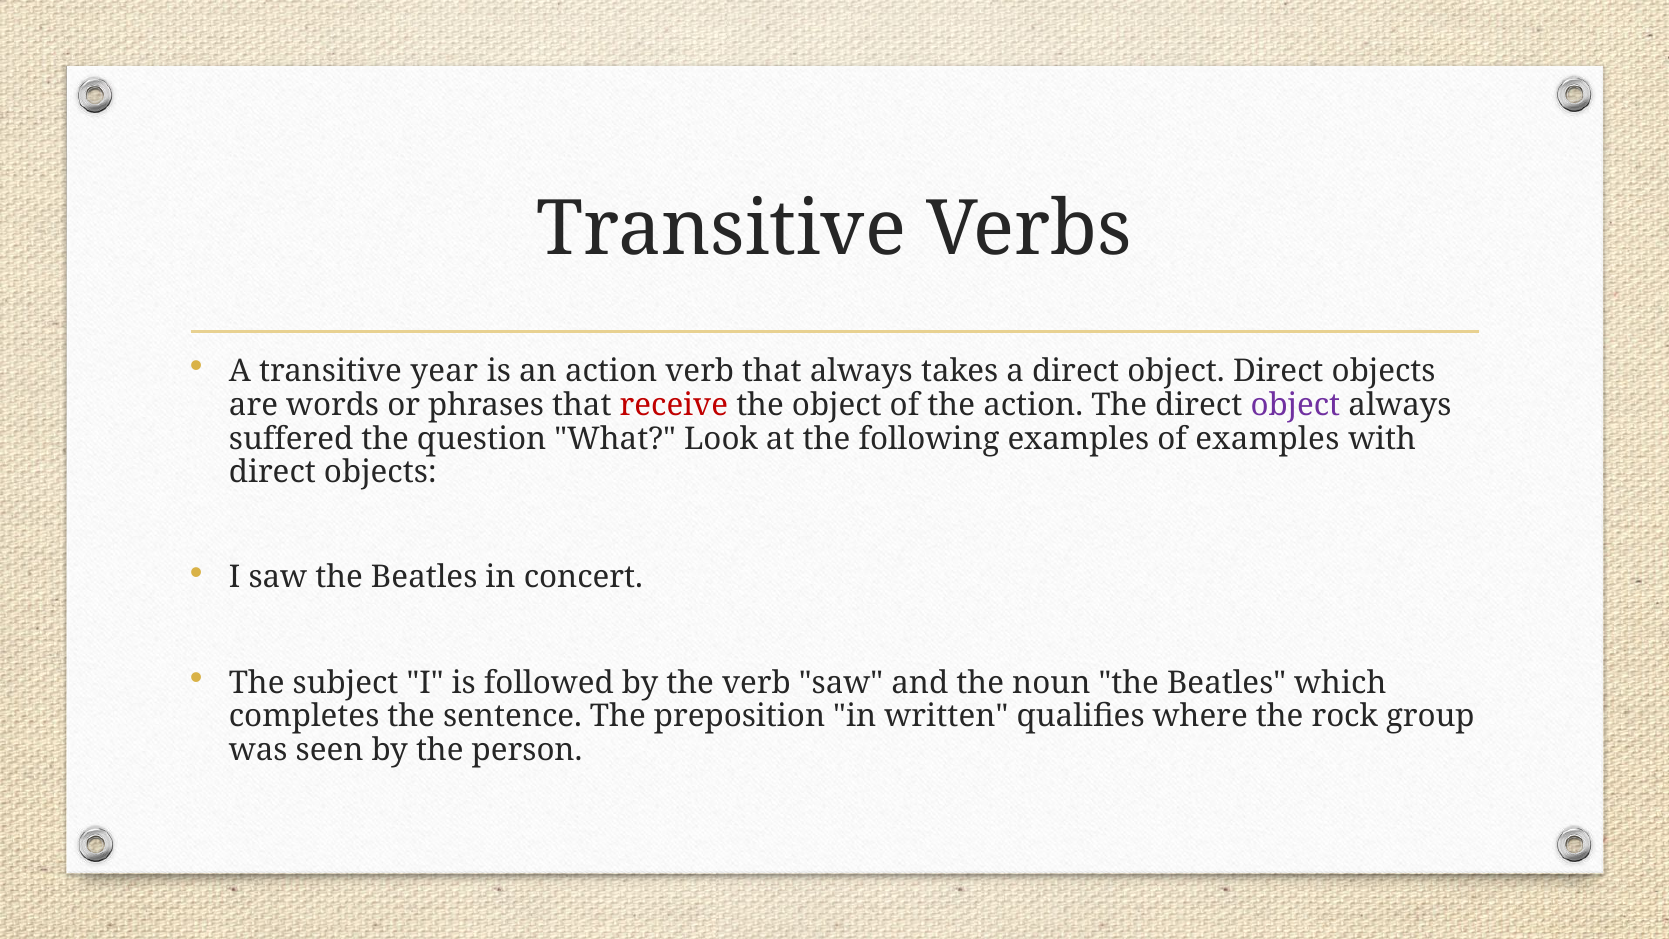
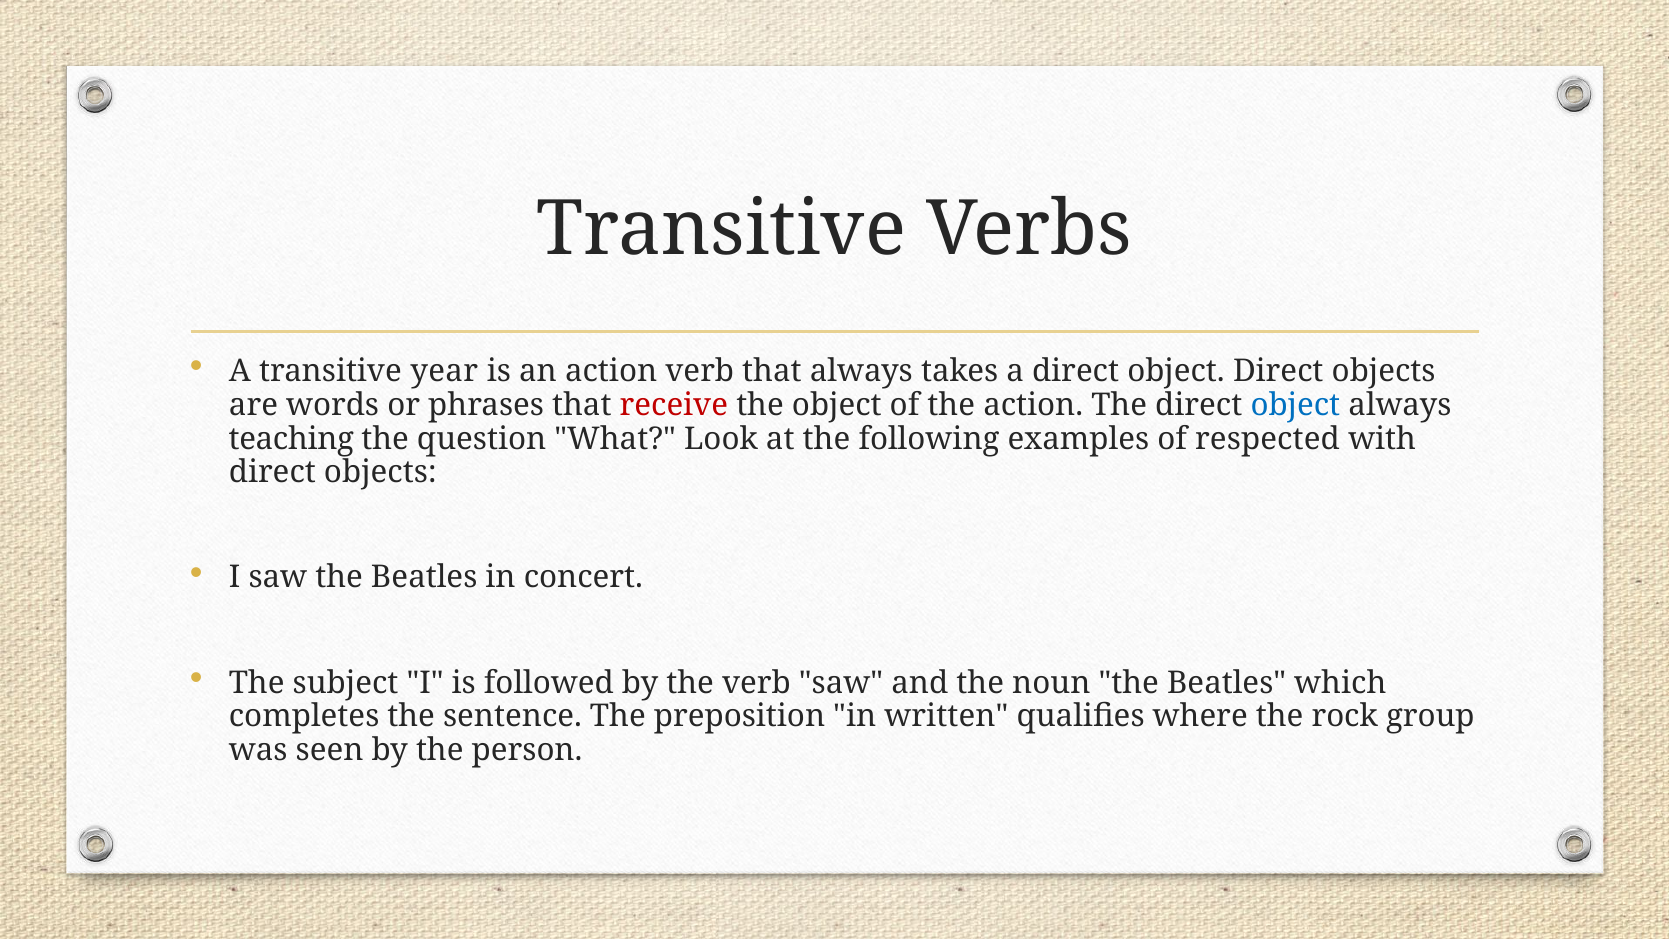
object colour: purple -> blue (1295, 405)
suffered: suffered -> teaching (291, 439)
of examples: examples -> respected (1268, 439)
